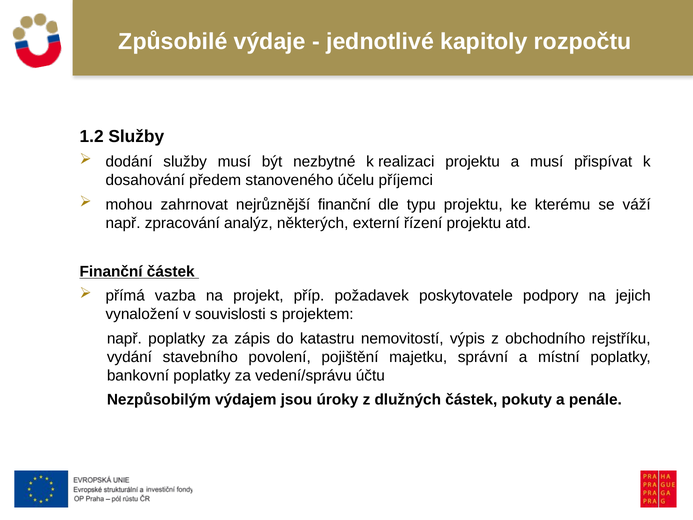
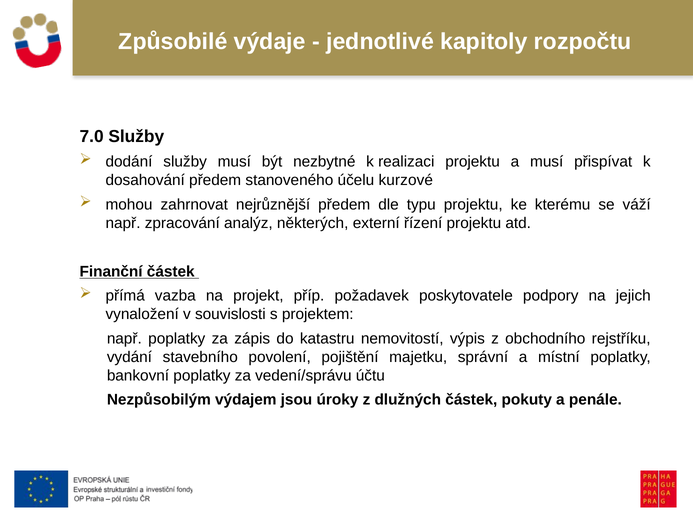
1.2: 1.2 -> 7.0 (92, 136)
příjemci: příjemci -> kurzové (406, 180)
nejrůznější finanční: finanční -> předem (344, 204)
